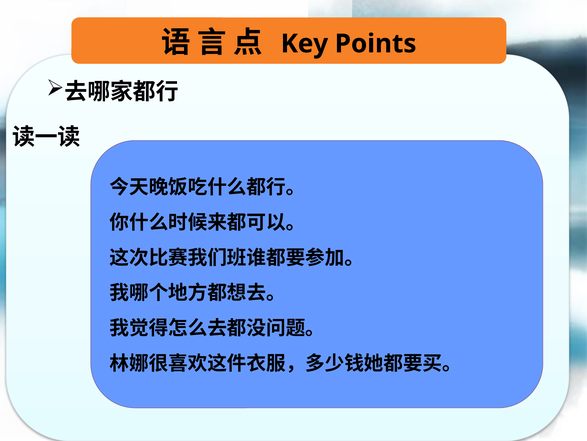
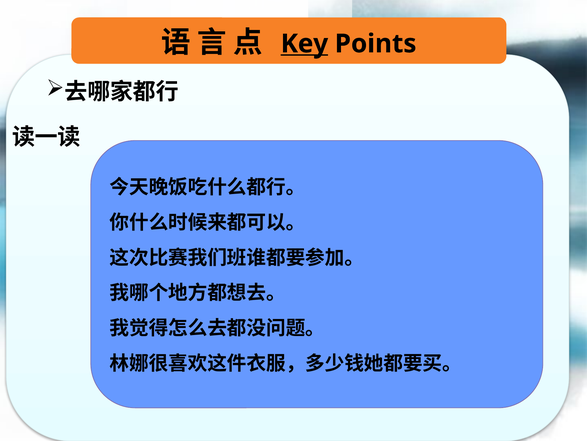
Key underline: none -> present (304, 44)
